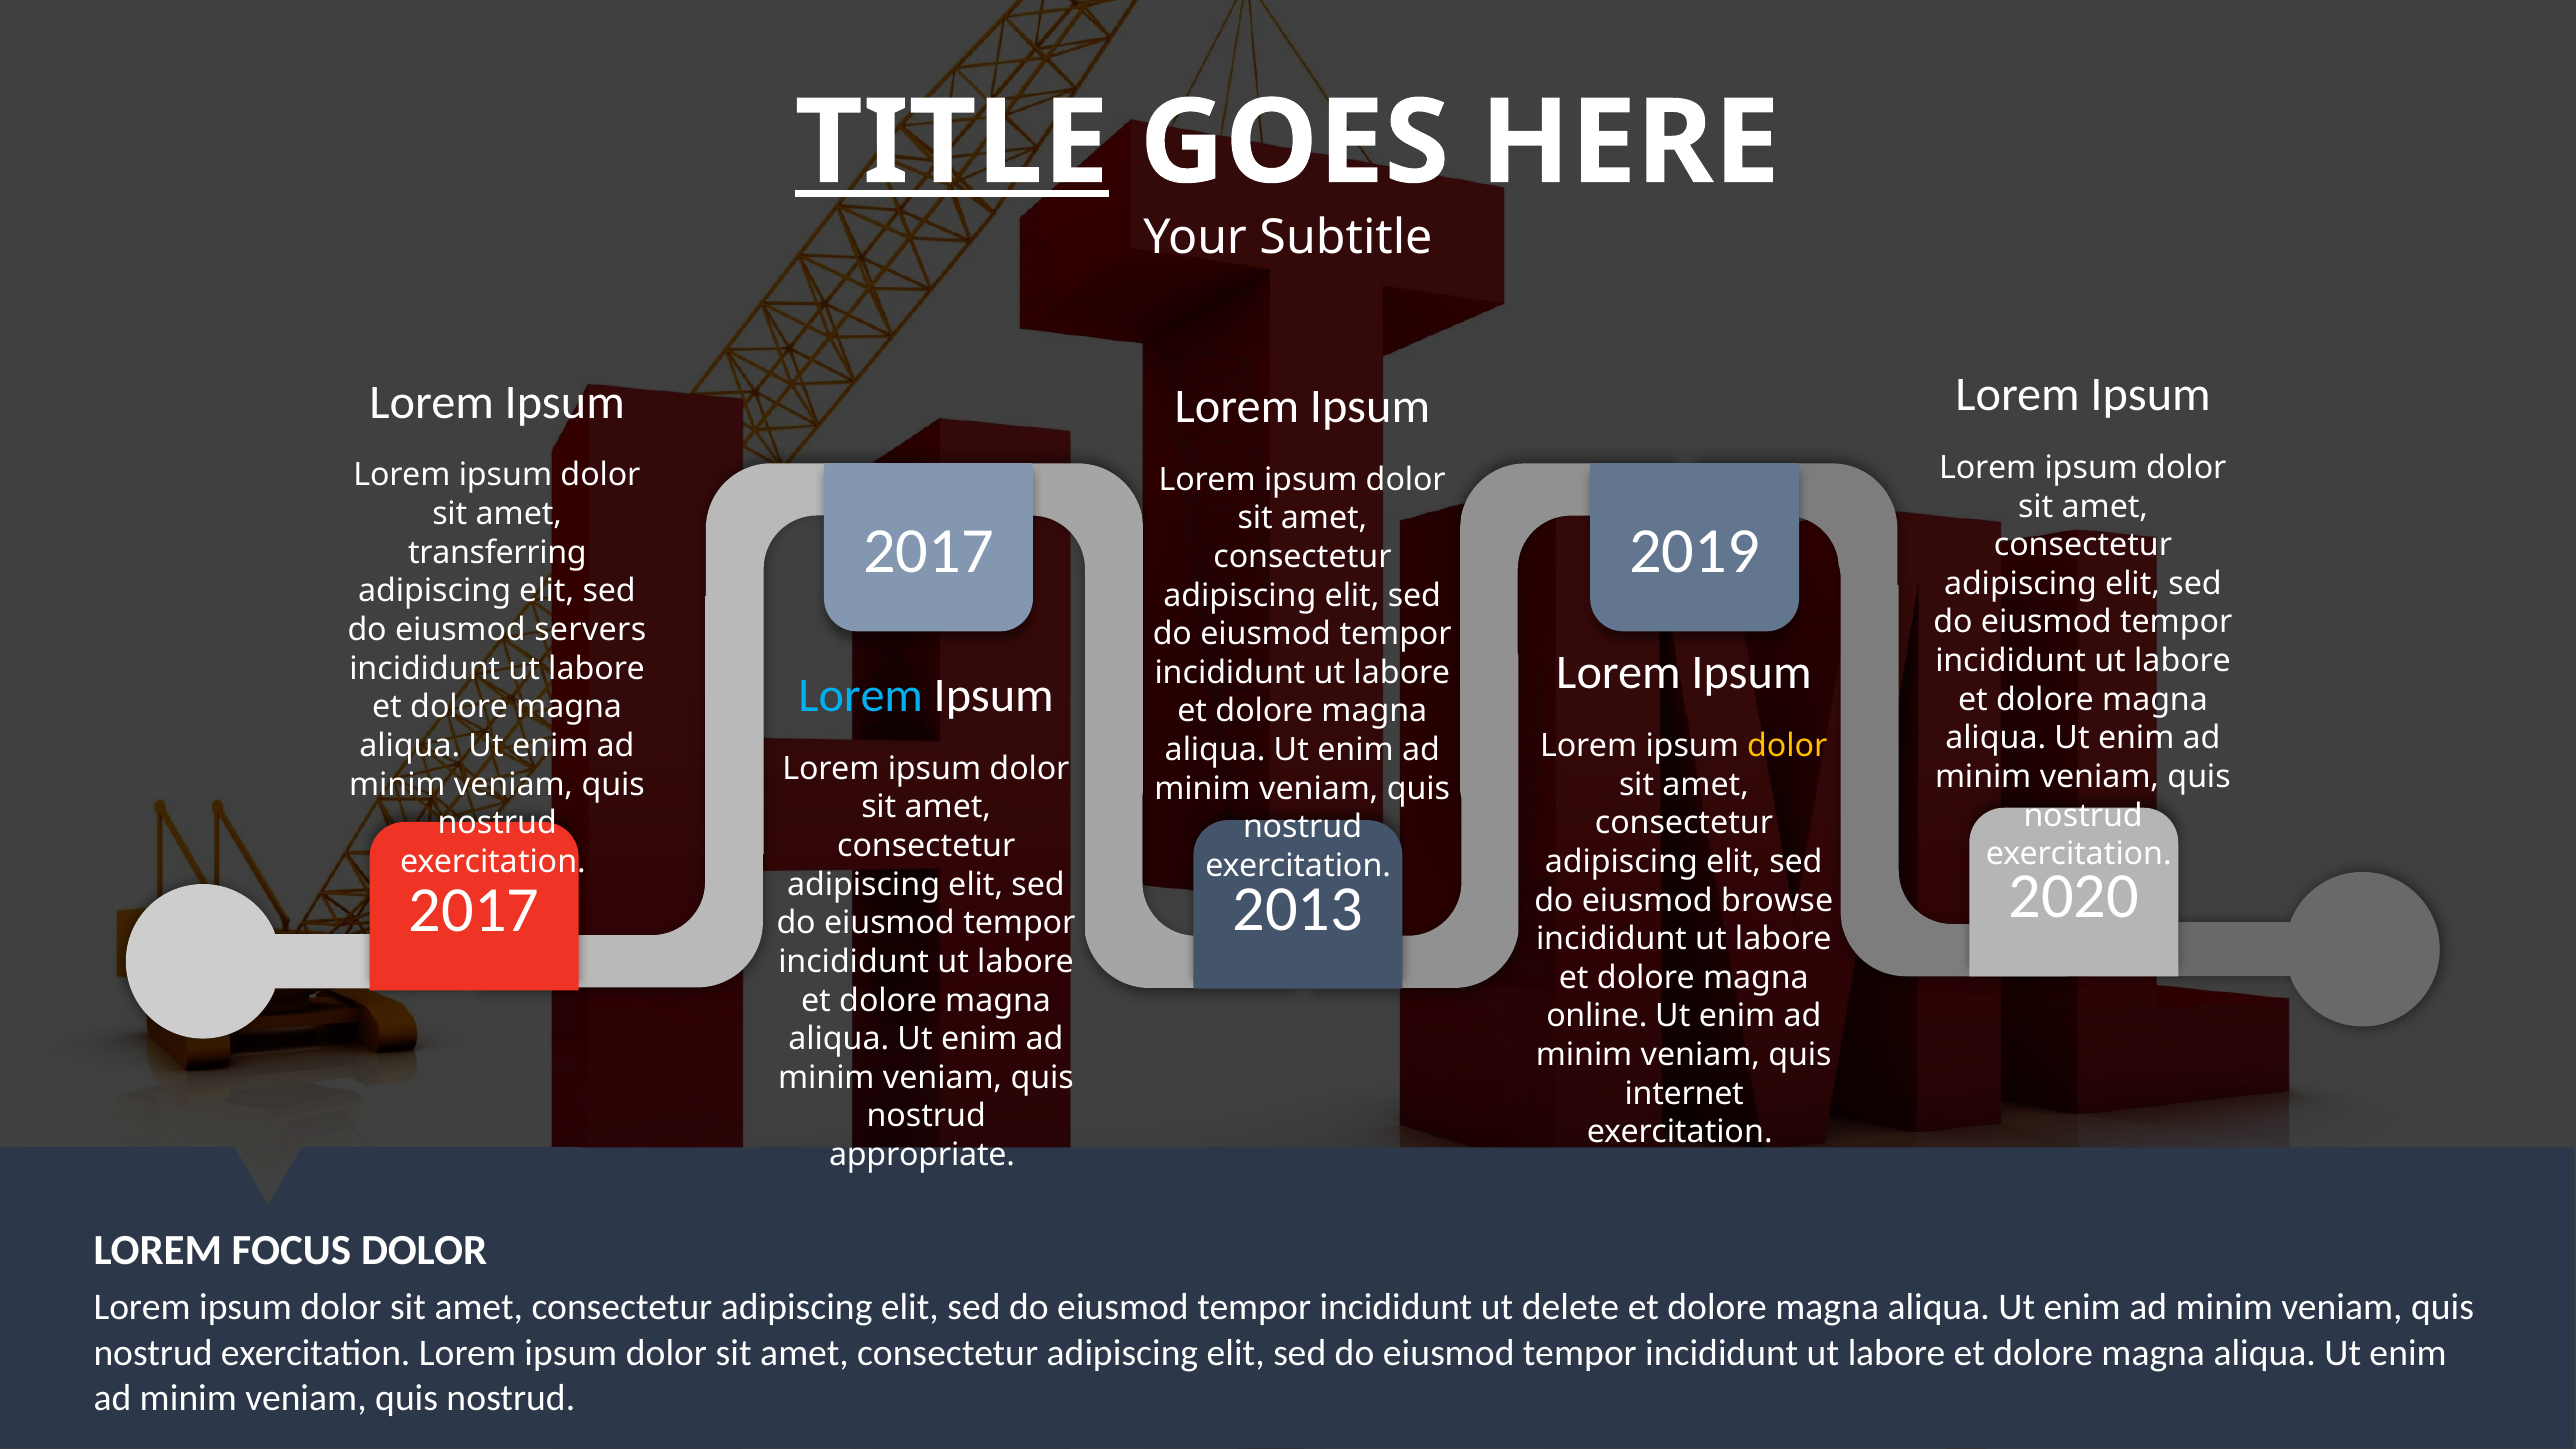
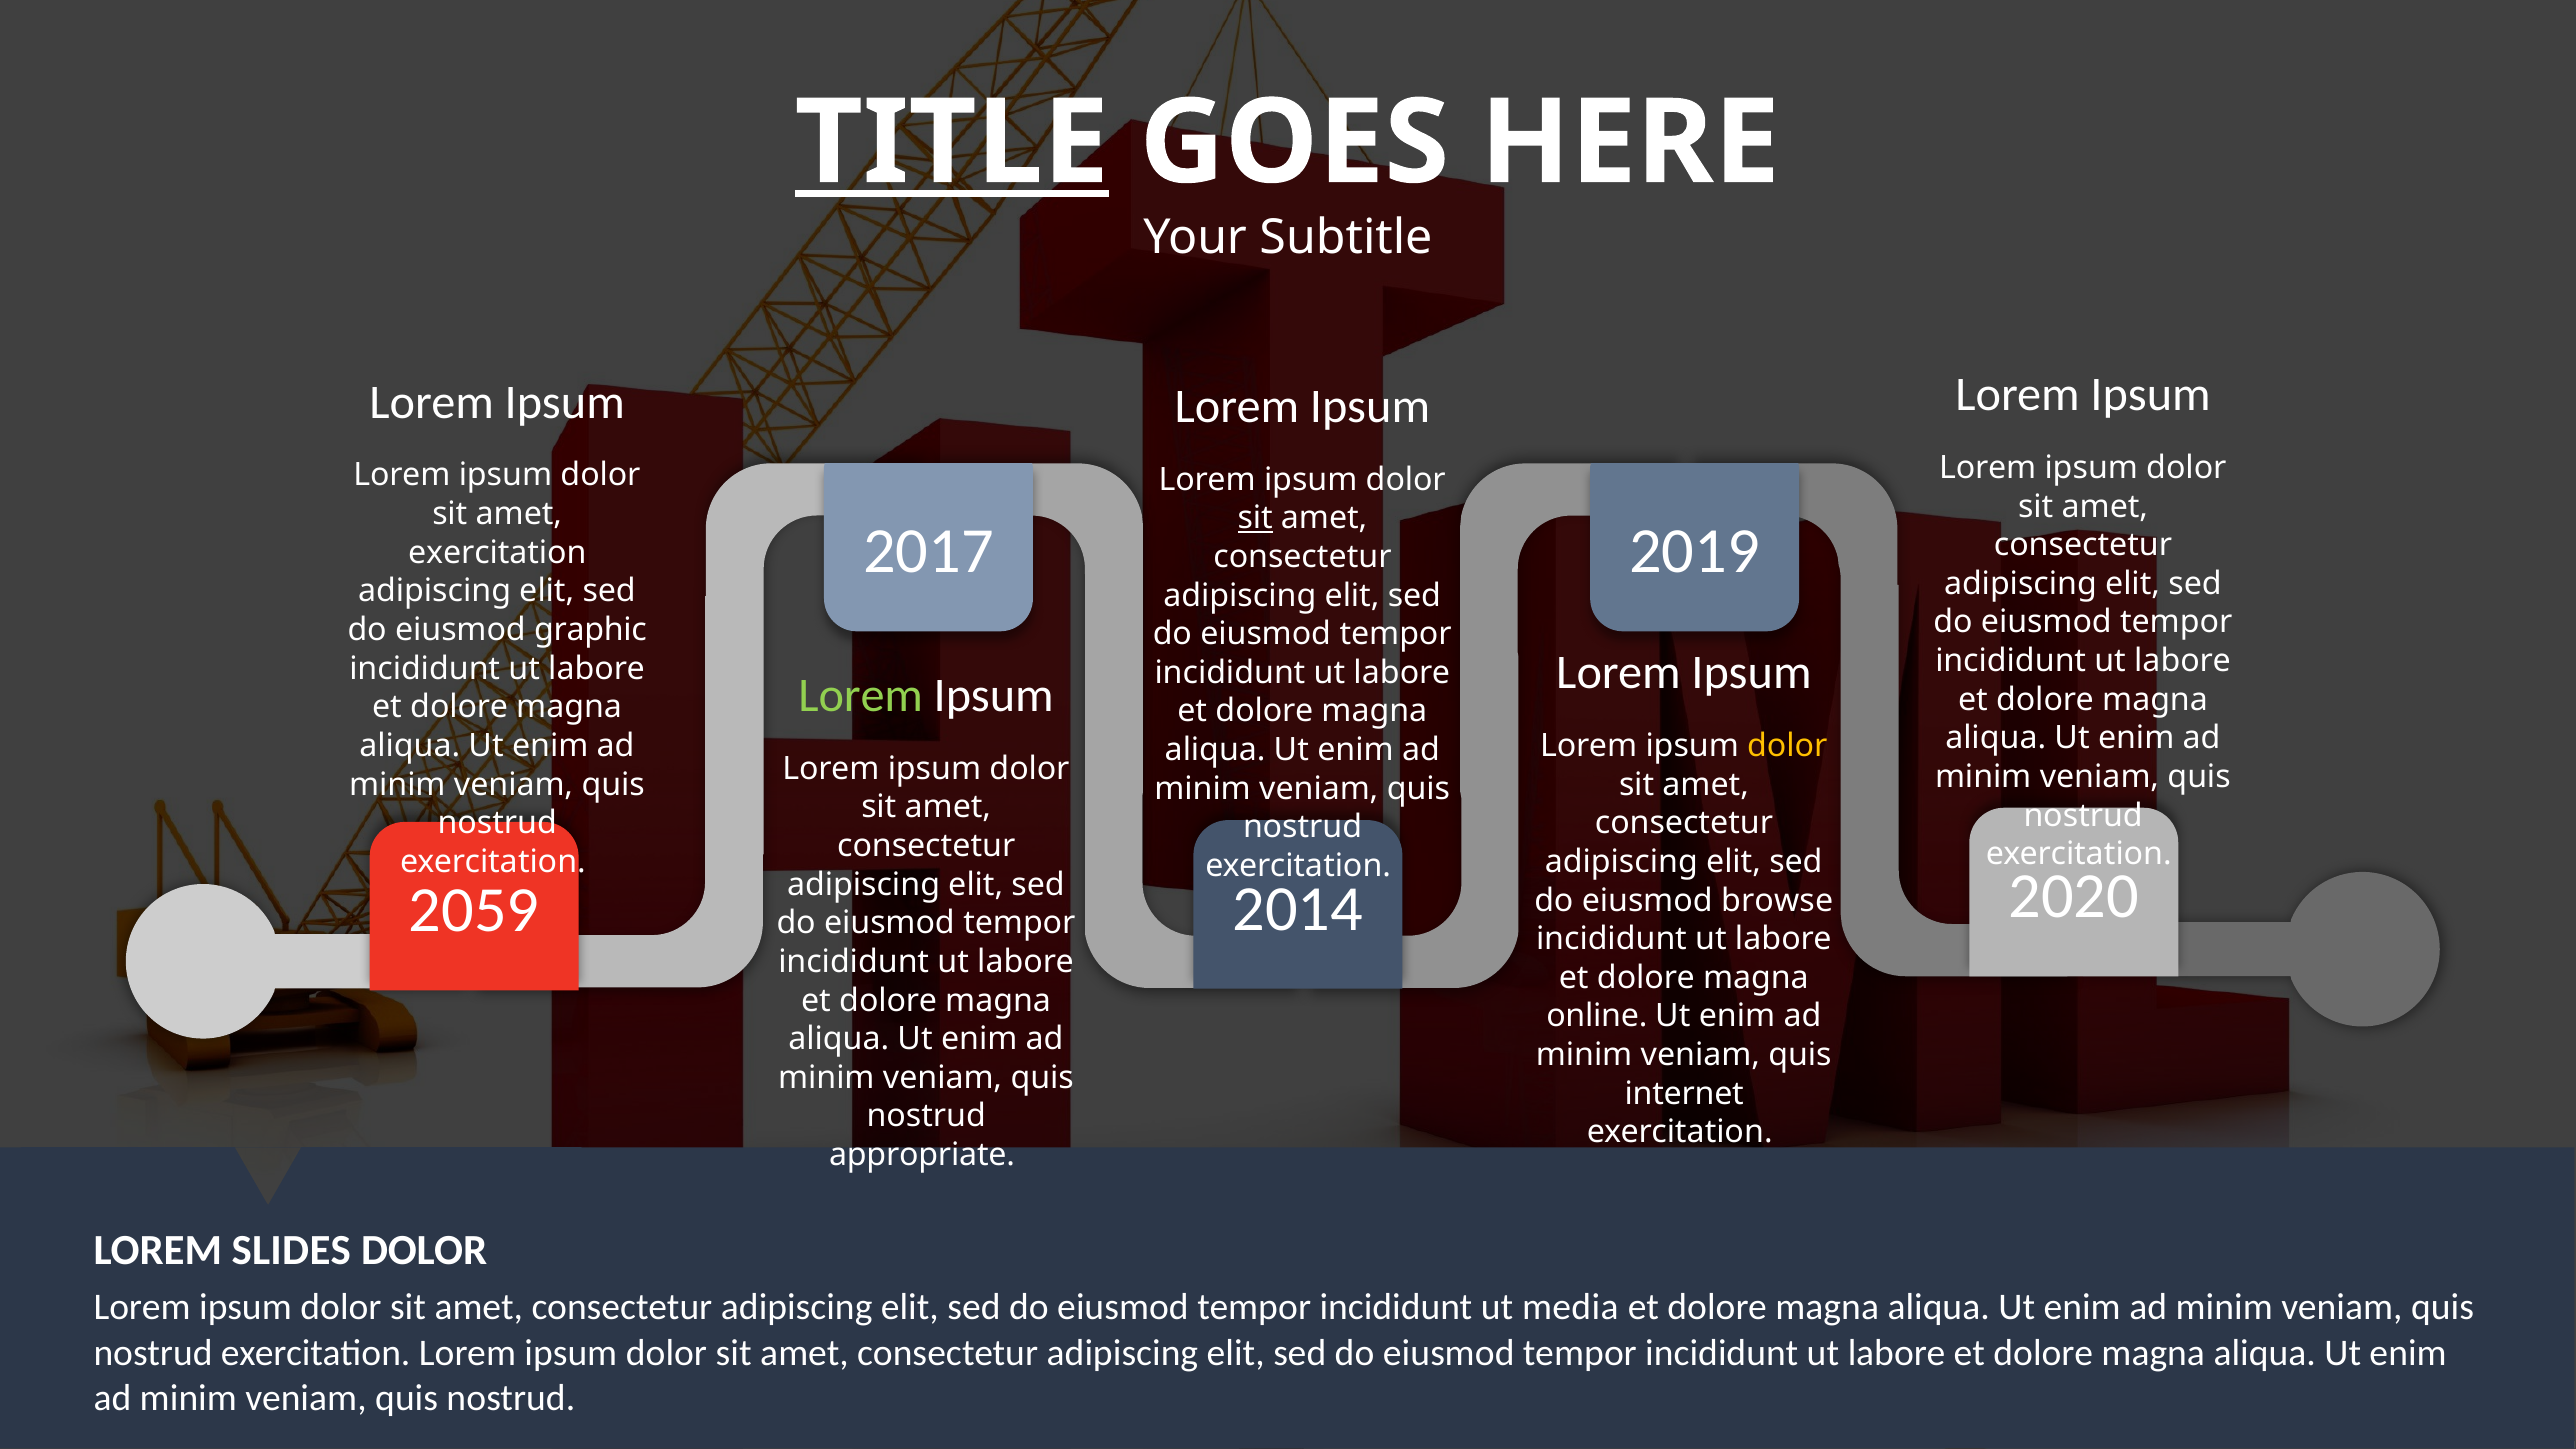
sit underline: none -> present (1255, 518)
transferring: transferring -> exercitation (497, 553)
servers: servers -> graphic (591, 630)
Lorem colour: light blue -> light green (861, 696)
2013: 2013 -> 2014 (1298, 909)
2017: 2017 -> 2059 (474, 911)
FOCUS: FOCUS -> SLIDES (291, 1250)
delete: delete -> media (1570, 1308)
